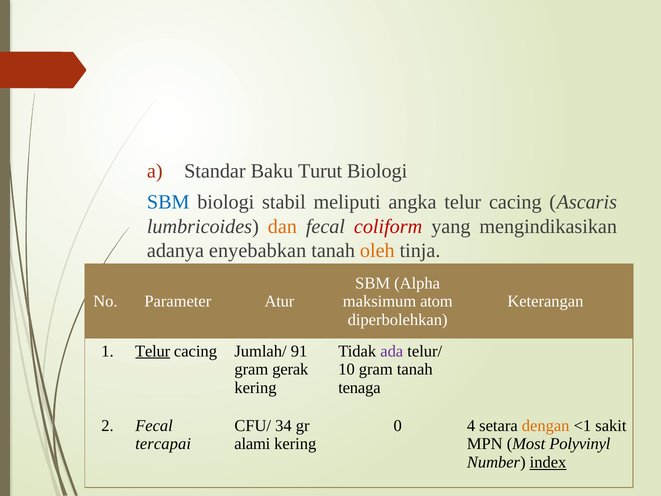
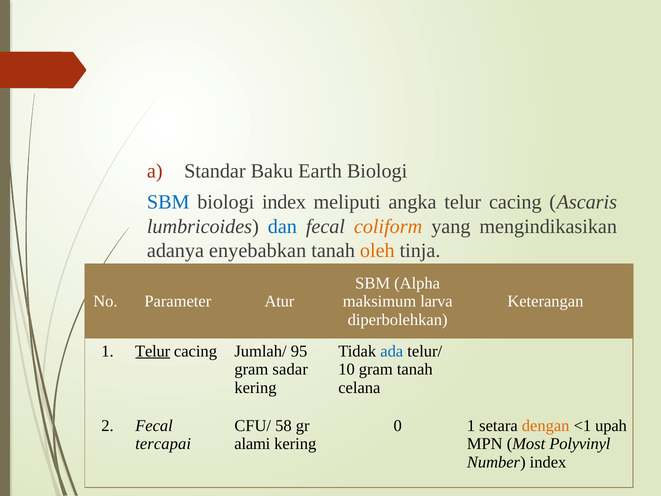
Turut: Turut -> Earth (320, 171)
biologi stabil: stabil -> index (284, 202)
dan colour: orange -> blue (282, 226)
coliform colour: red -> orange (388, 226)
atom: atom -> larva (436, 301)
91: 91 -> 95 (299, 351)
ada colour: purple -> blue (392, 351)
gerak: gerak -> sadar (290, 369)
tenaga: tenaga -> celana (359, 388)
34: 34 -> 58 (283, 425)
0 4: 4 -> 1 (471, 425)
sakit: sakit -> upah (611, 425)
index underline: present -> none (548, 462)
